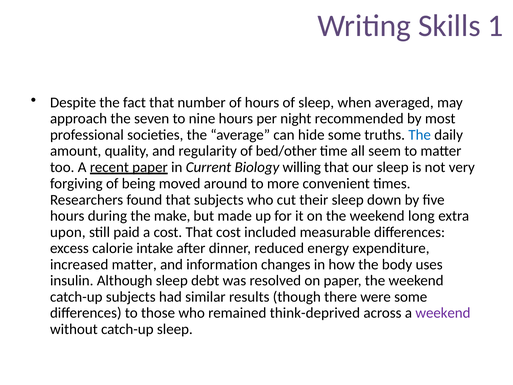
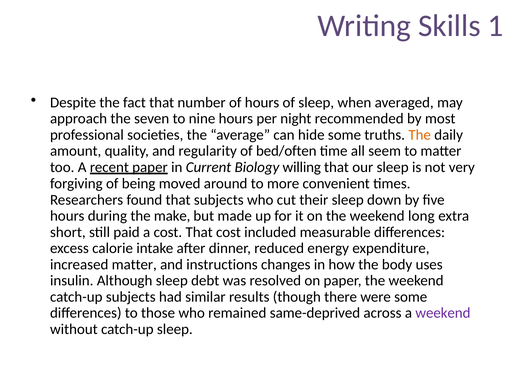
The colour: blue -> orange (420, 135)
bed/other: bed/other -> bed/often (286, 151)
upon: upon -> short (68, 232)
information: information -> instructions (222, 264)
think-deprived: think-deprived -> same-deprived (315, 313)
